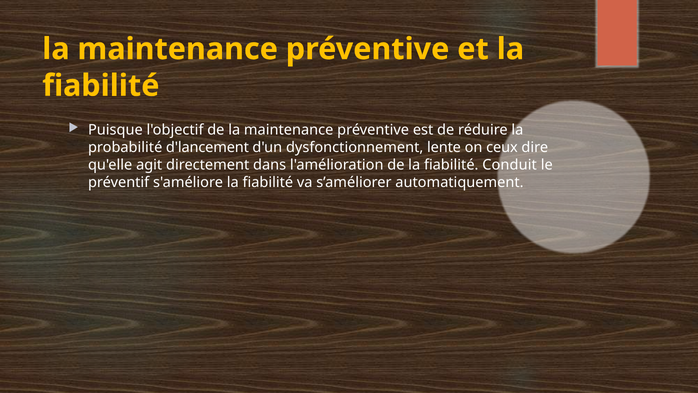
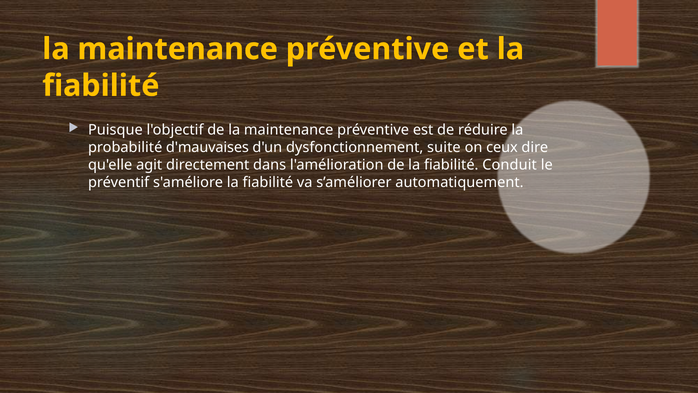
d'lancement: d'lancement -> d'mauvaises (207, 147)
lente: lente -> suite (444, 147)
